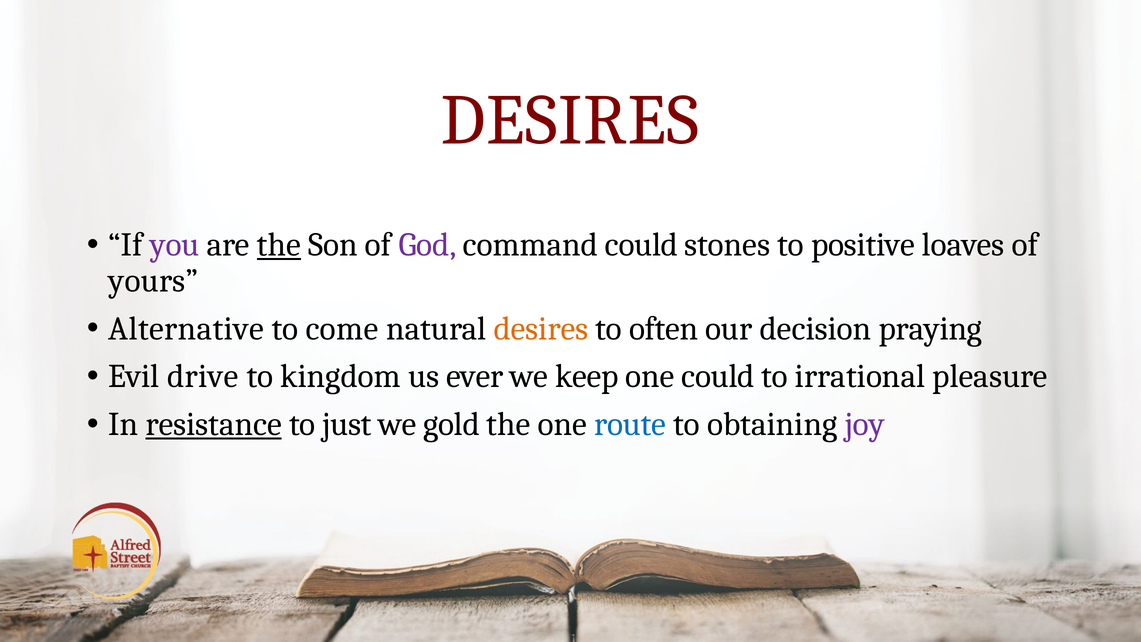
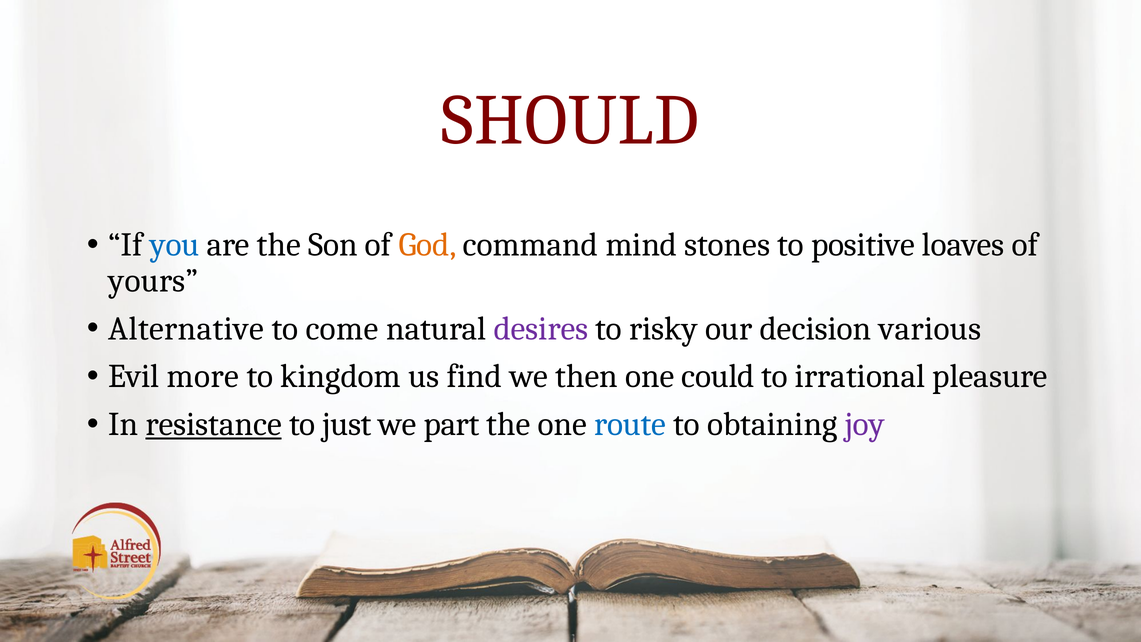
DESIRES: DESIRES -> SHOULD (570, 120)
you colour: purple -> blue (175, 245)
the underline: present -> none (279, 245)
God colour: purple -> orange (428, 245)
command could: could -> mind (641, 245)
desires colour: orange -> purple (541, 329)
often: often -> risky (664, 329)
praying: praying -> various (930, 329)
drive: drive -> more (203, 376)
ever: ever -> find (474, 376)
keep: keep -> then (587, 376)
gold: gold -> part (452, 424)
